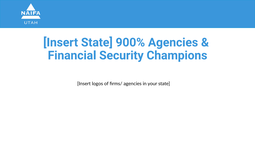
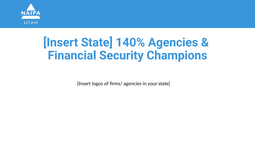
900%: 900% -> 140% (130, 42)
